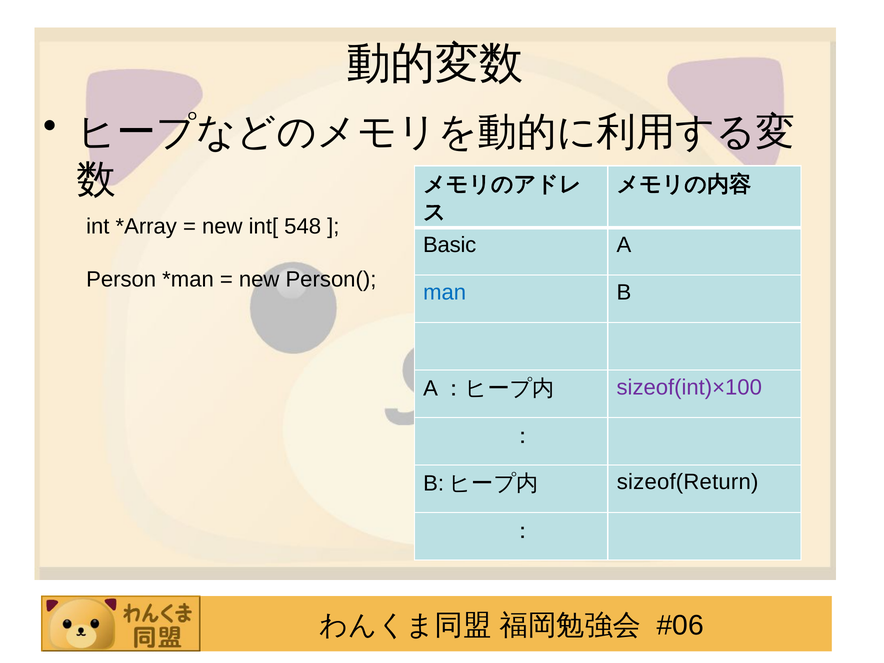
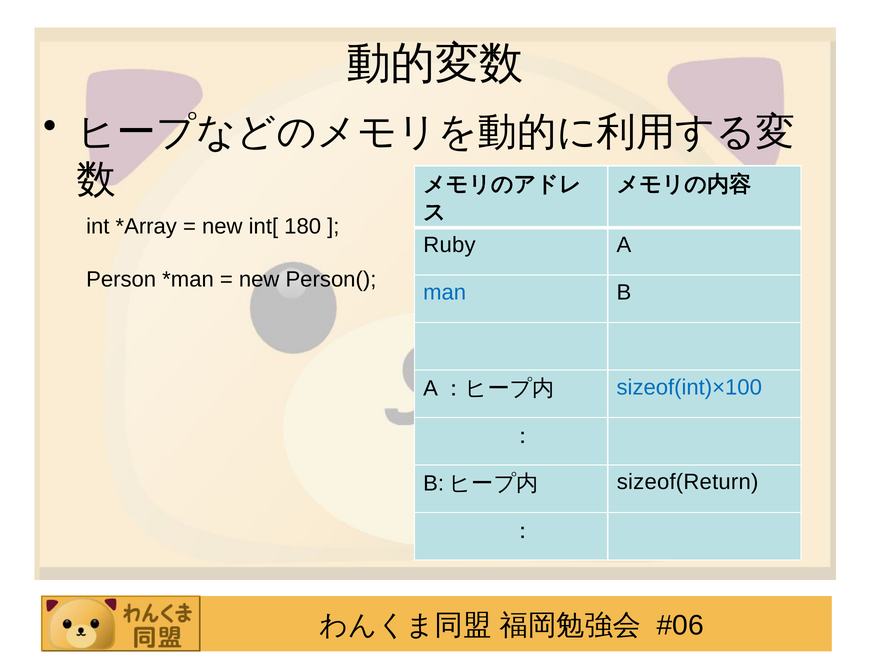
548: 548 -> 180 (303, 226)
Basic: Basic -> Ruby (449, 245)
sizeof(int)×100 colour: purple -> blue (689, 387)
